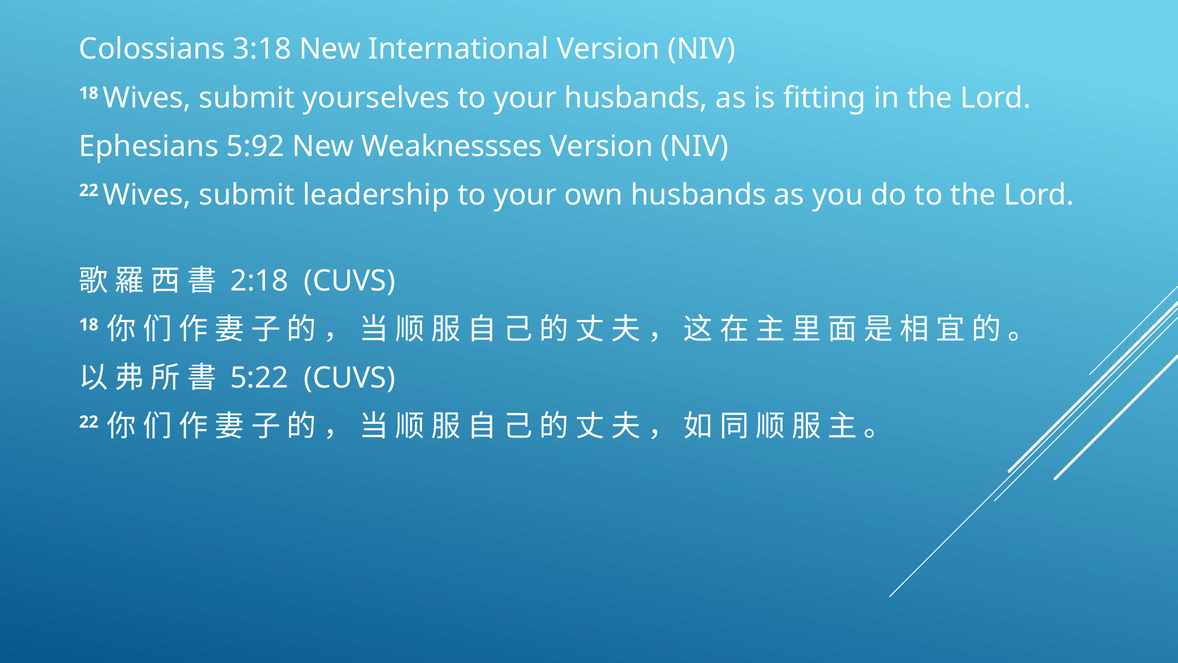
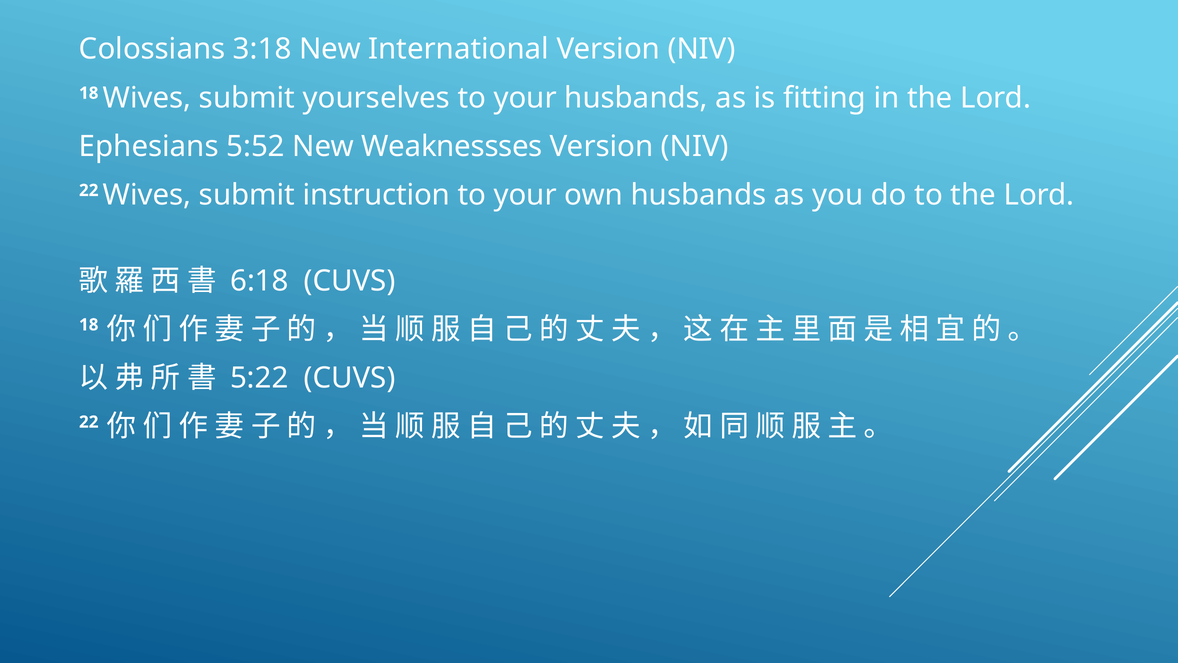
5:92: 5:92 -> 5:52 (256, 146)
leadership: leadership -> instruction (376, 195)
2:18: 2:18 -> 6:18 (259, 281)
